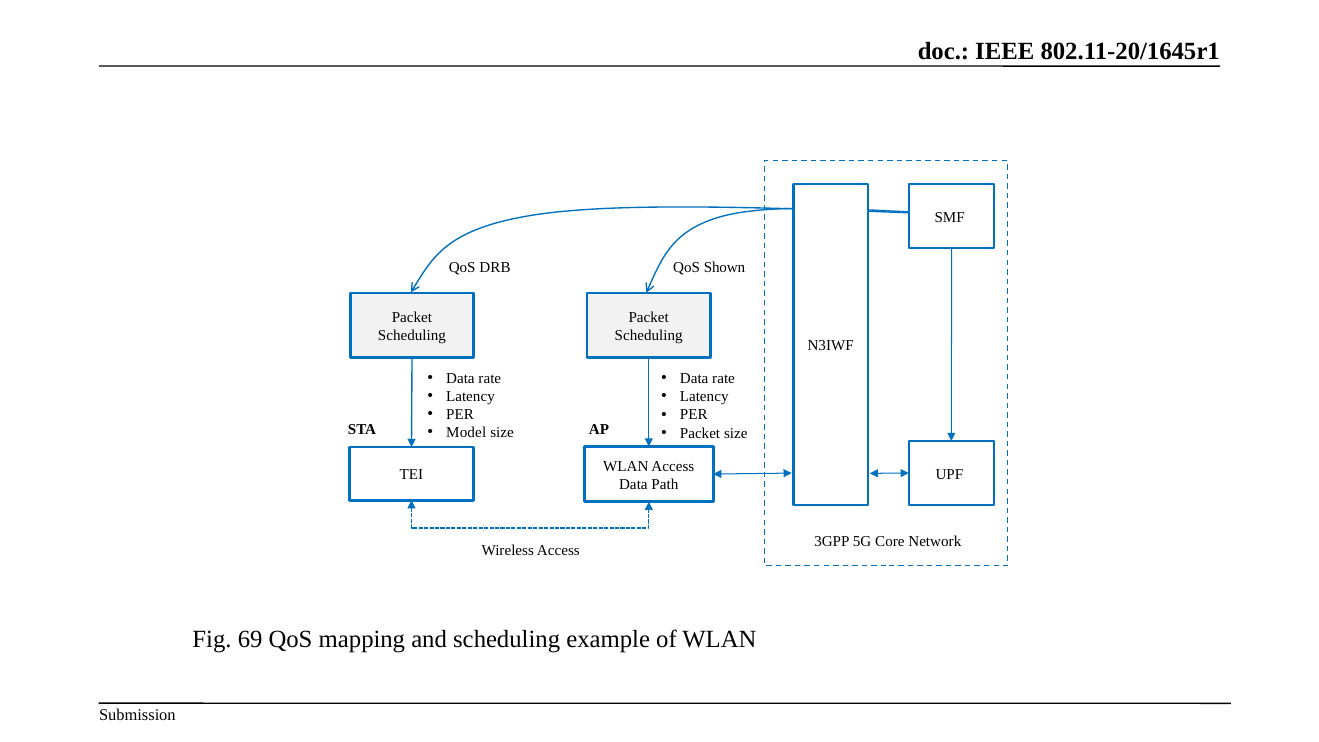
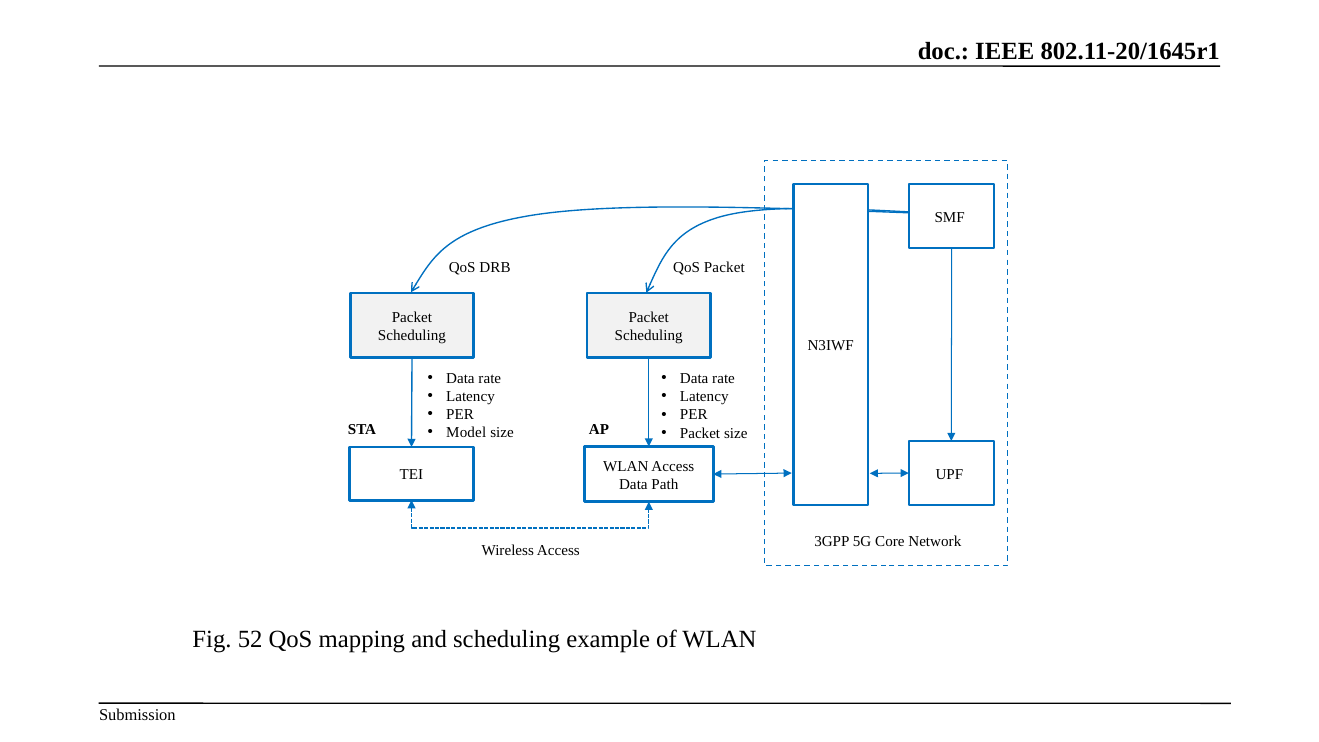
QoS Shown: Shown -> Packet (724, 267)
69: 69 -> 52 (250, 639)
